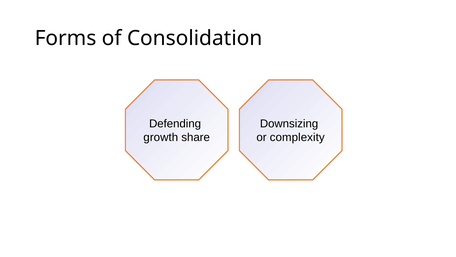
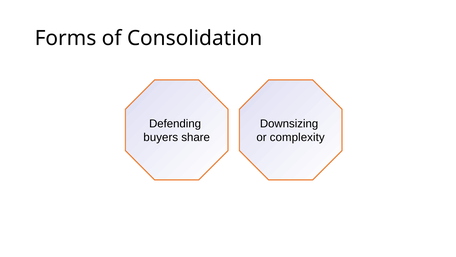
growth: growth -> buyers (161, 137)
